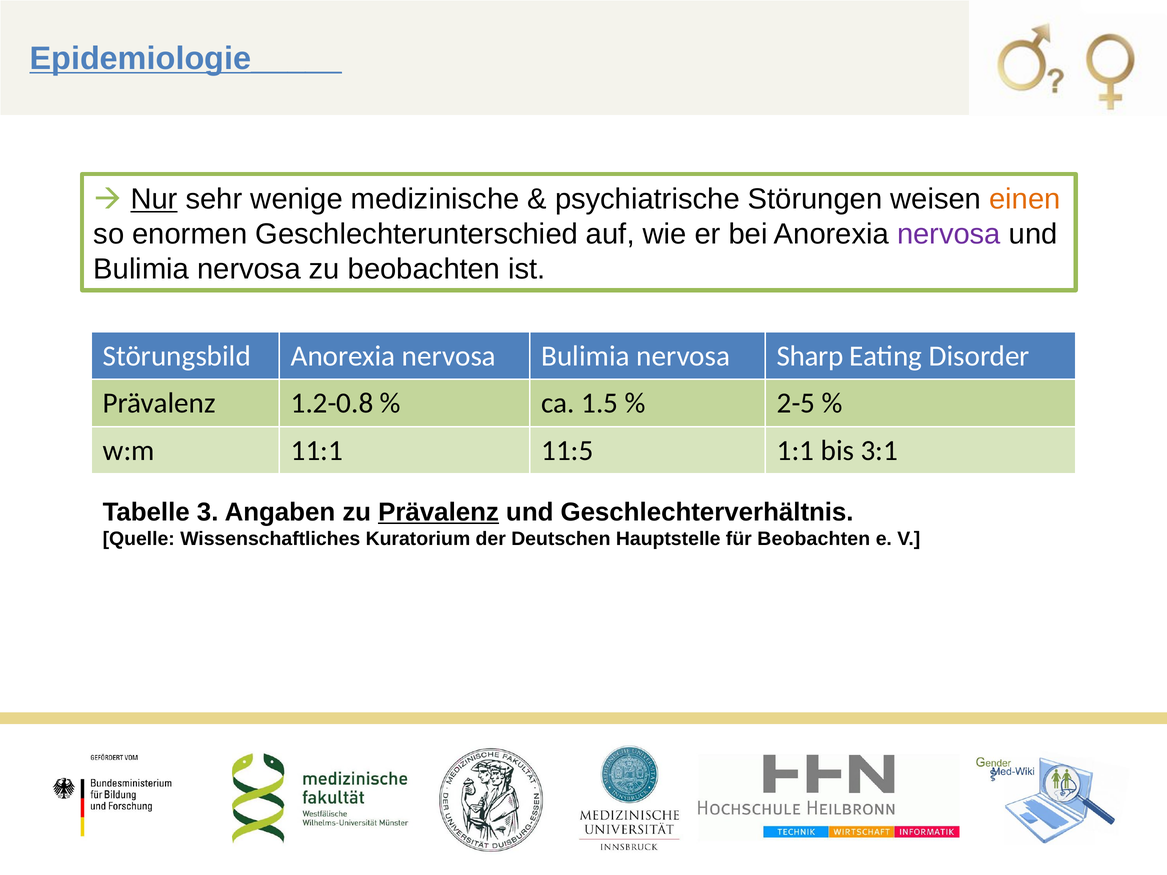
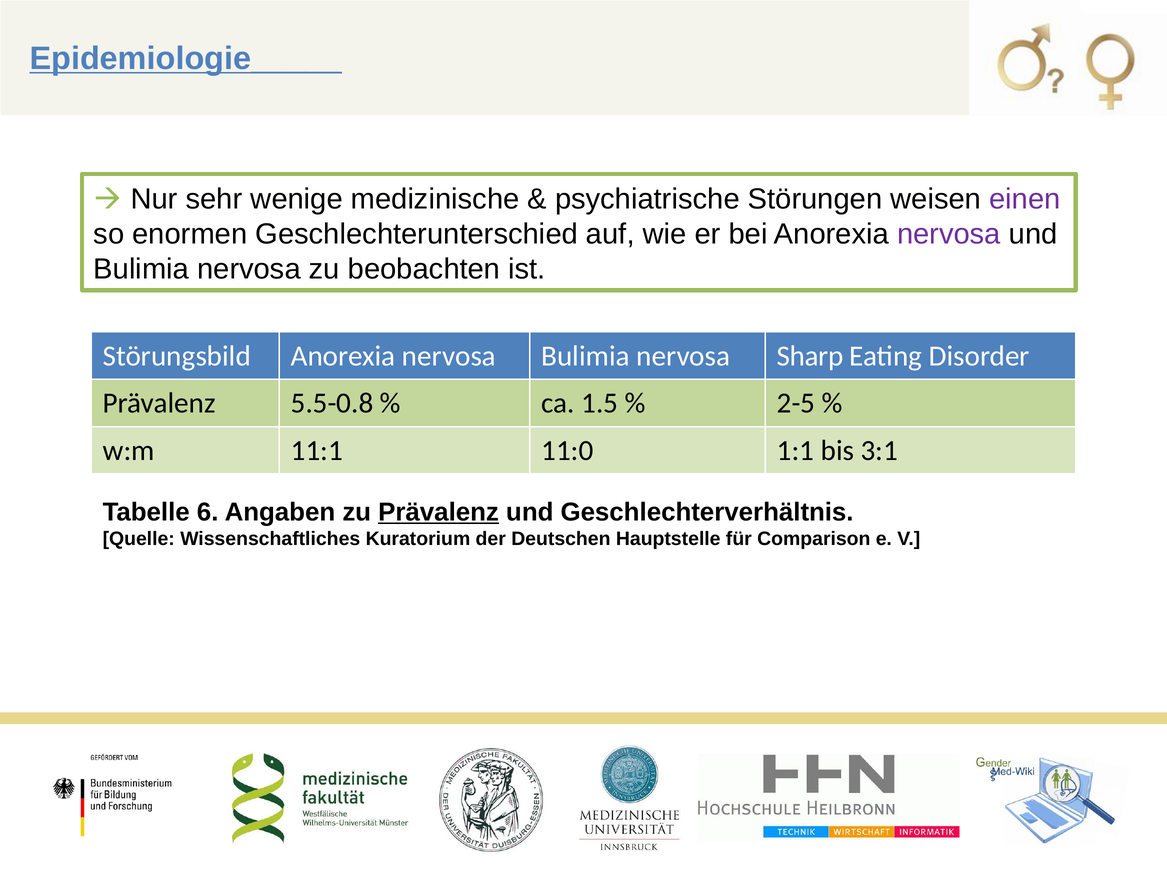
Nur underline: present -> none (154, 199)
einen colour: orange -> purple (1025, 199)
1.2-0.8: 1.2-0.8 -> 5.5-0.8 (332, 403)
11:5: 11:5 -> 11:0 (567, 451)
3: 3 -> 6 (208, 512)
für Beobachten: Beobachten -> Comparison (814, 539)
